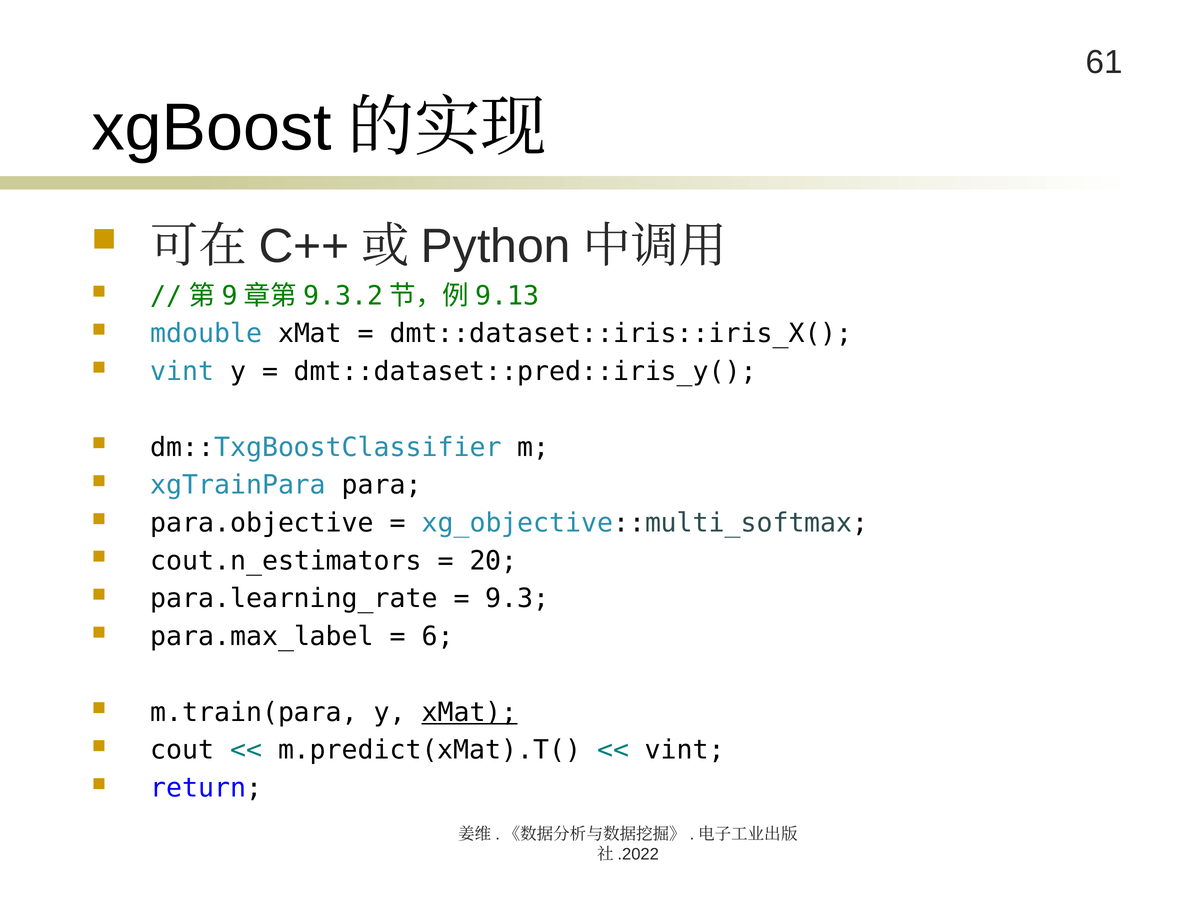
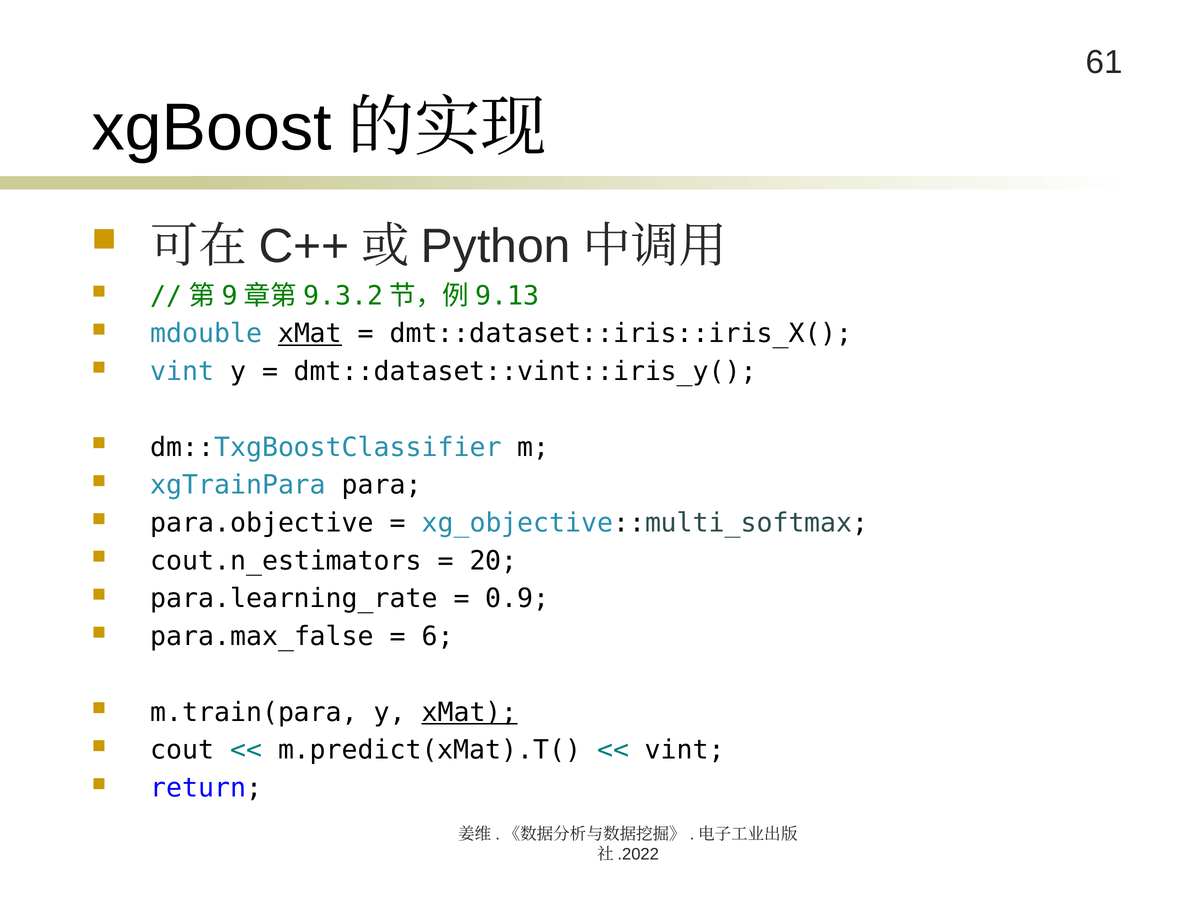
xMat underline: none -> present (310, 334)
dmt::dataset::pred::iris_y(: dmt::dataset::pred::iris_y( -> dmt::dataset::vint::iris_y( (525, 372)
9.3: 9.3 -> 0.9 (517, 599)
para.max_label: para.max_label -> para.max_false (262, 637)
